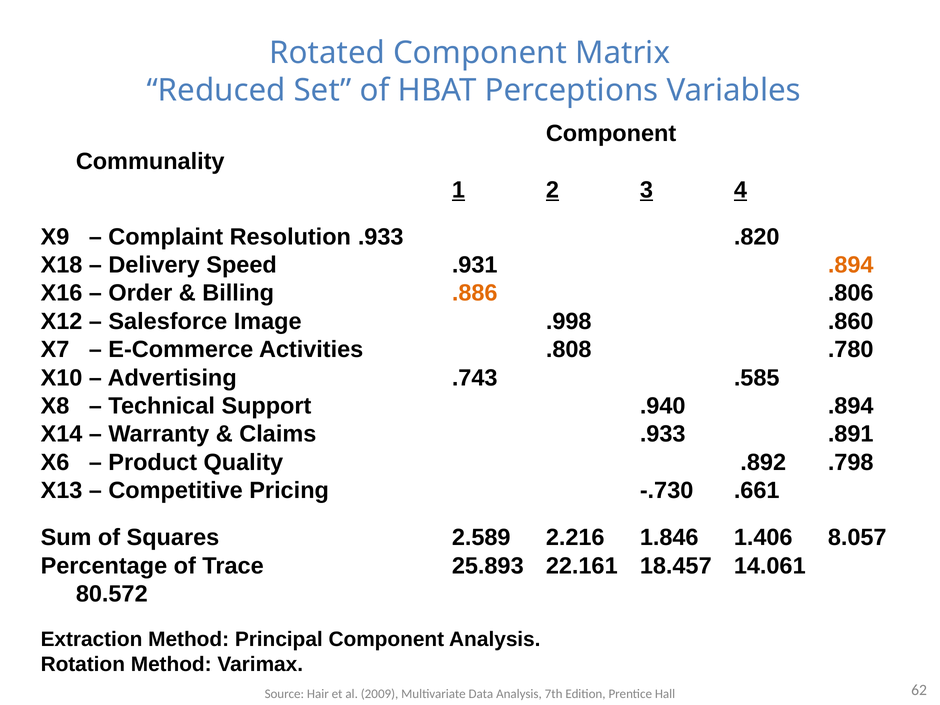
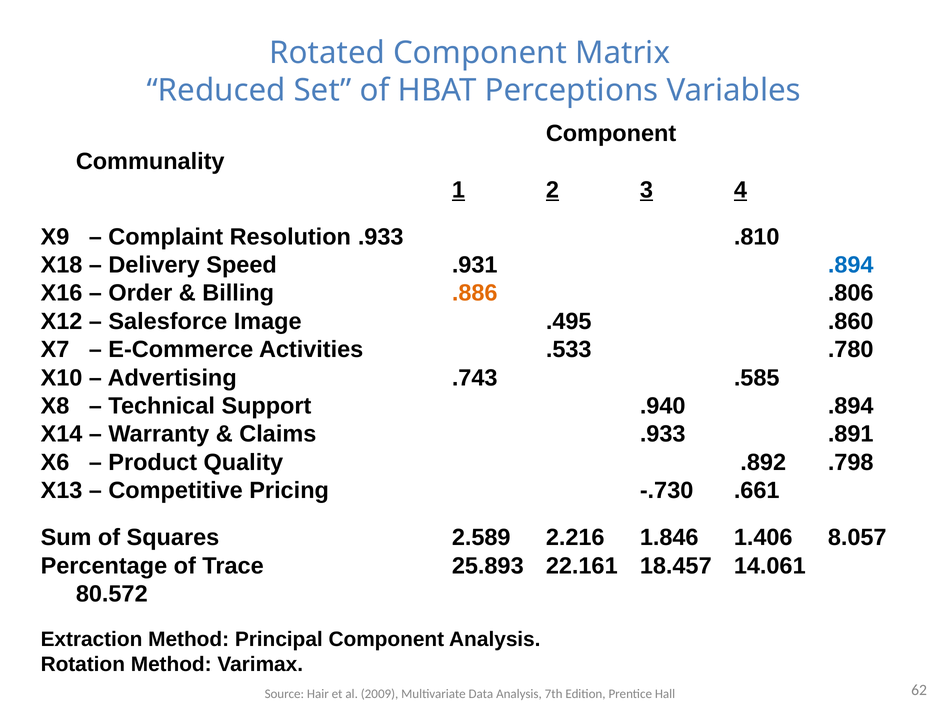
.820: .820 -> .810 (757, 237)
.894 colour: orange -> blue (851, 265)
.998: .998 -> .495 (569, 321)
.808: .808 -> .533 (569, 350)
